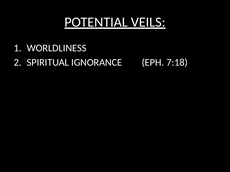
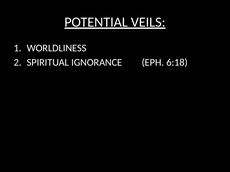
7:18: 7:18 -> 6:18 (177, 63)
